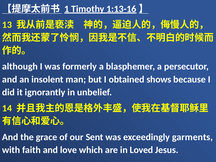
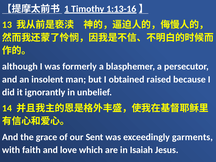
shows: shows -> raised (159, 79)
Loved: Loved -> Isaiah (141, 150)
